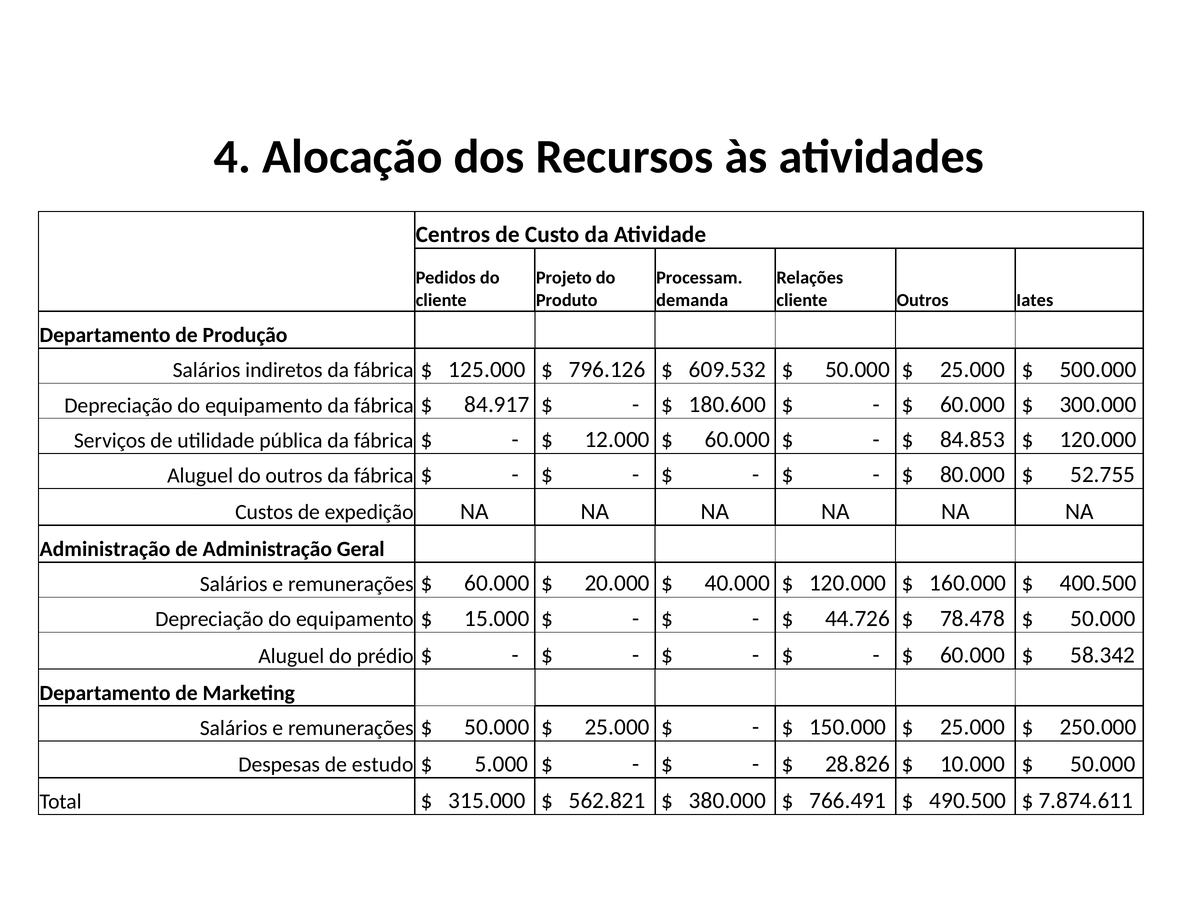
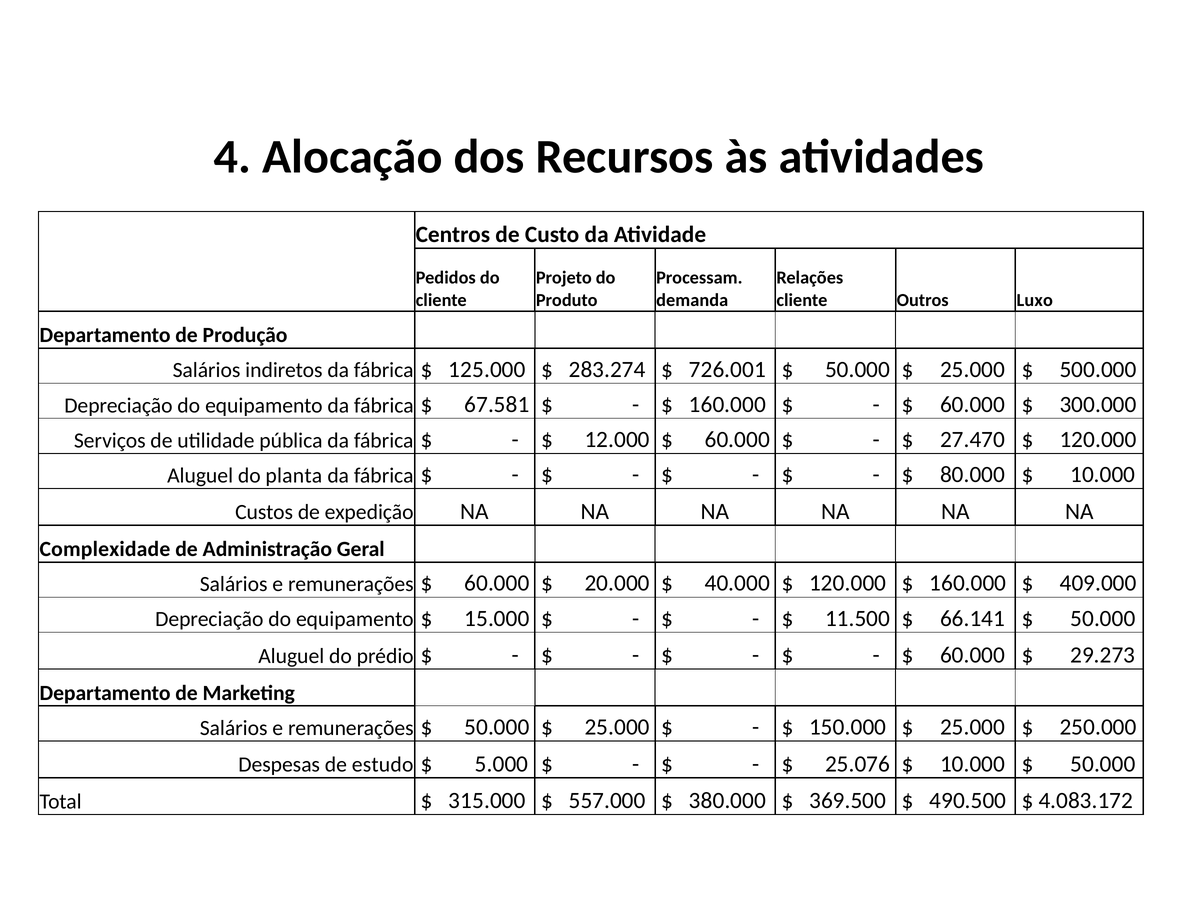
Iates: Iates -> Luxo (1035, 300)
796.126: 796.126 -> 283.274 (607, 370)
609.532: 609.532 -> 726.001 (727, 370)
84.917: 84.917 -> 67.581 (497, 405)
180.600: 180.600 -> 160.000 (727, 405)
84.853: 84.853 -> 27.470 (973, 440)
do outros: outros -> planta (294, 476)
52.755: 52.755 -> 10.000 (1103, 475)
Administração: Administração -> Complexidade (105, 549)
400.500: 400.500 -> 409.000 (1098, 583)
44.726: 44.726 -> 11.500 (858, 619)
78.478: 78.478 -> 66.141 (973, 619)
58.342: 58.342 -> 29.273 (1103, 655)
28.826: 28.826 -> 25.076 (858, 764)
562.821: 562.821 -> 557.000 (607, 801)
766.491: 766.491 -> 369.500 (848, 801)
7.874.611: 7.874.611 -> 4.083.172 (1086, 801)
